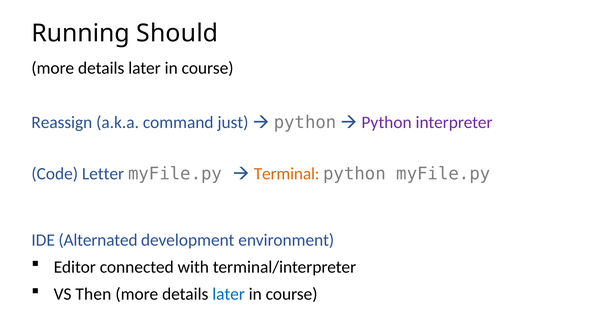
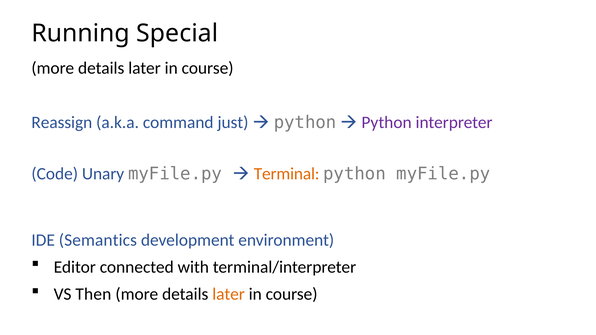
Should: Should -> Special (177, 33)
Letter: Letter -> Unary (103, 174)
Alternated: Alternated -> Semantics (98, 240)
later colour: blue -> orange (229, 294)
